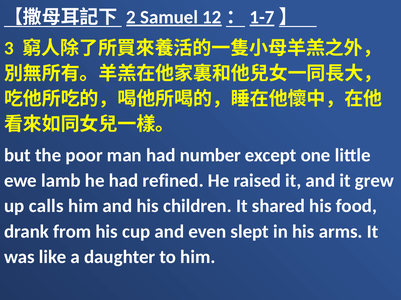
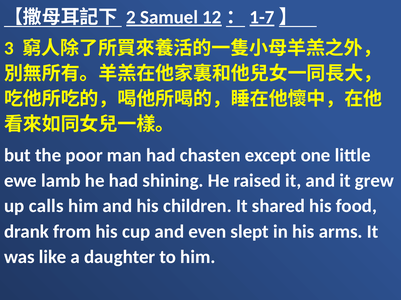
number: number -> chasten (210, 156)
refined: refined -> shining (173, 181)
